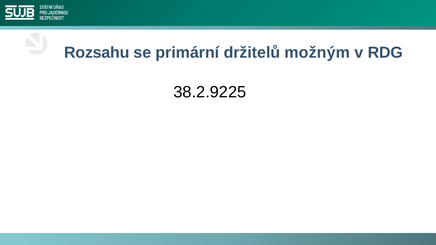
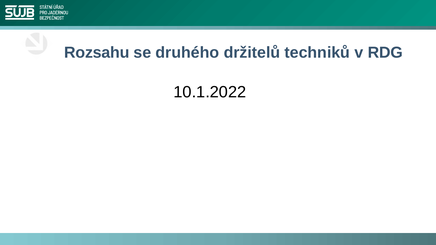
primární: primární -> druhého (187, 53)
možným: možným -> techniků (317, 53)
38.2.9225: 38.2.9225 -> 10.1.2022 (210, 92)
